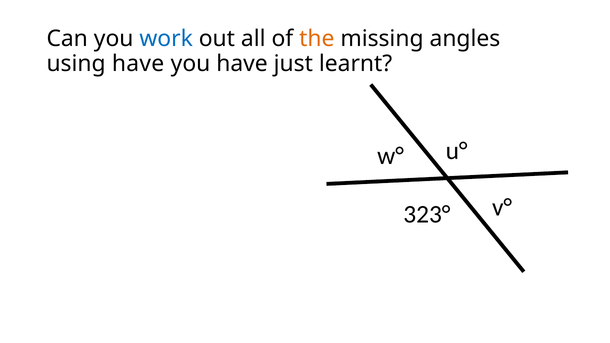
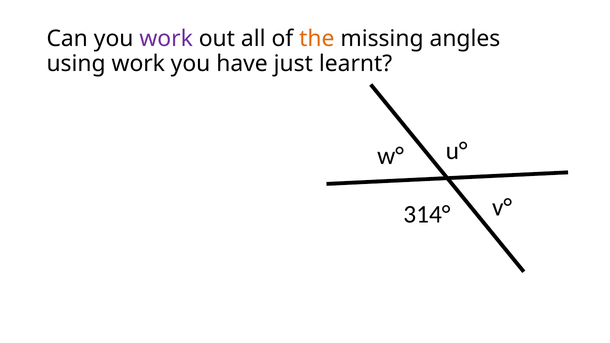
work colour: blue -> purple (166, 39)
using have: have -> work (138, 64)
323°: 323° -> 314° (427, 215)
